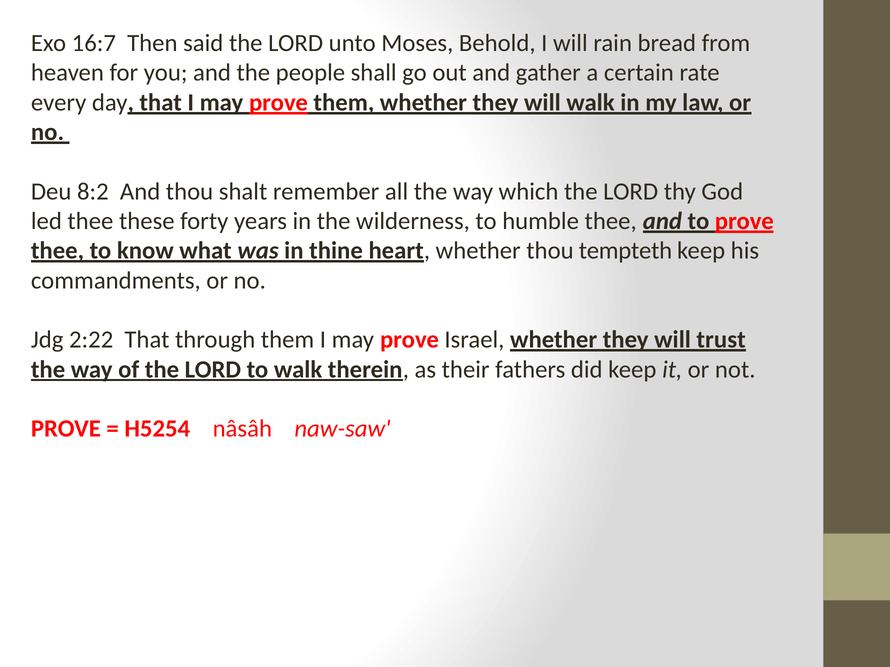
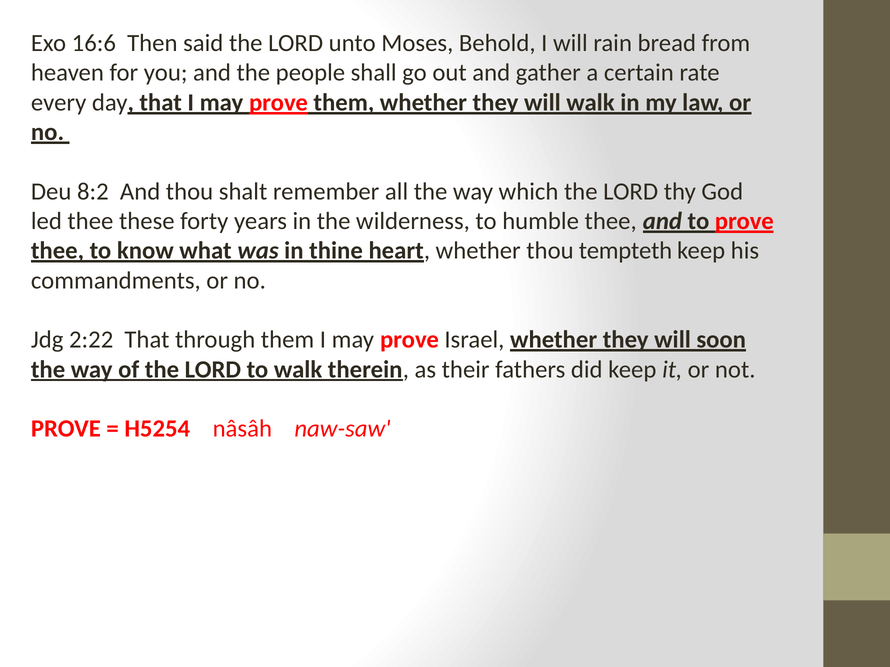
16:7: 16:7 -> 16:6 (94, 43)
trust: trust -> soon (721, 340)
